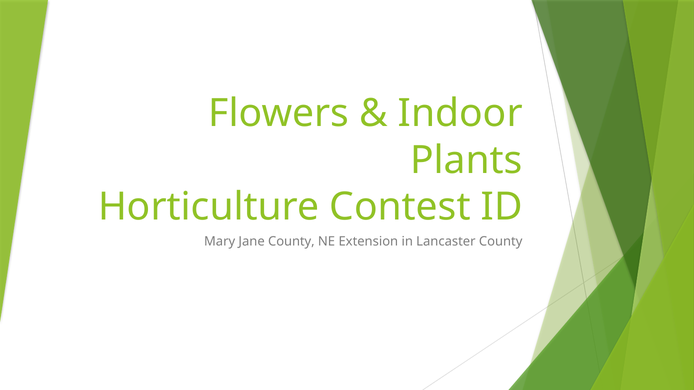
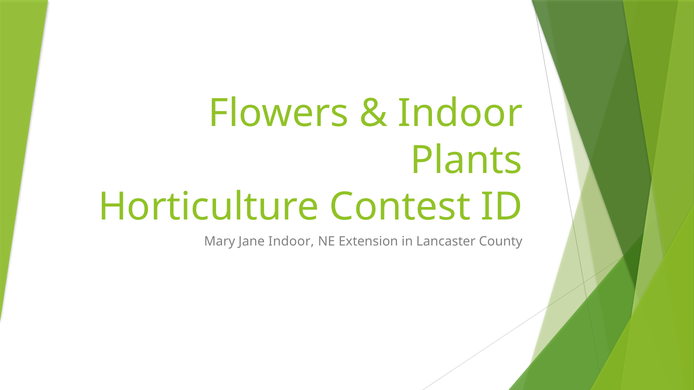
Jane County: County -> Indoor (291, 242)
